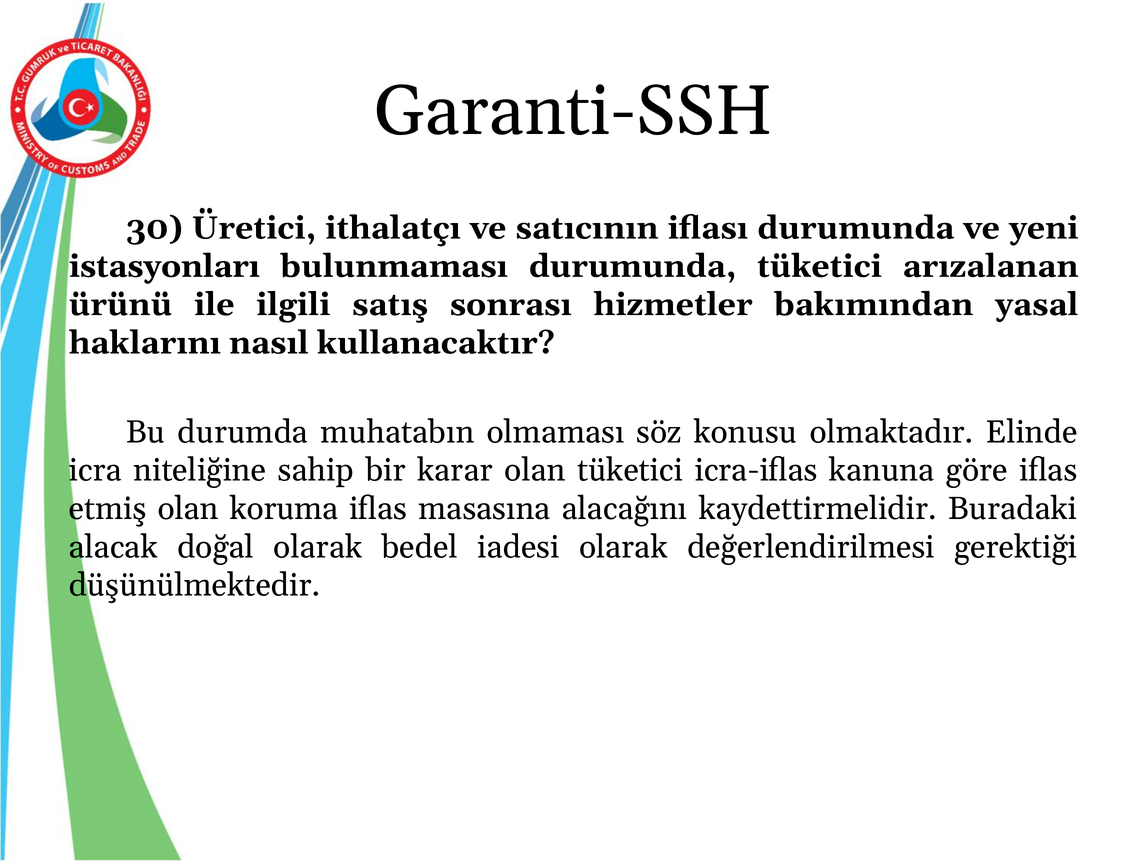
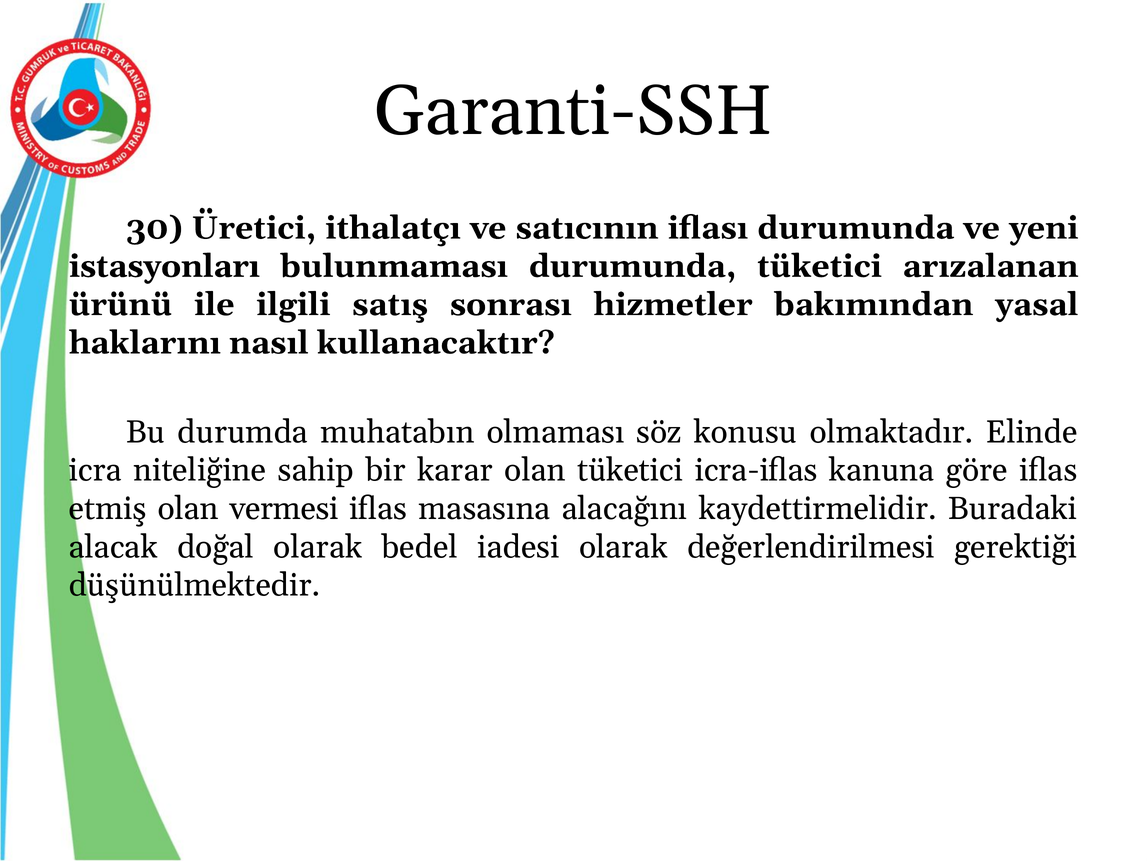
koruma: koruma -> vermesi (284, 508)
